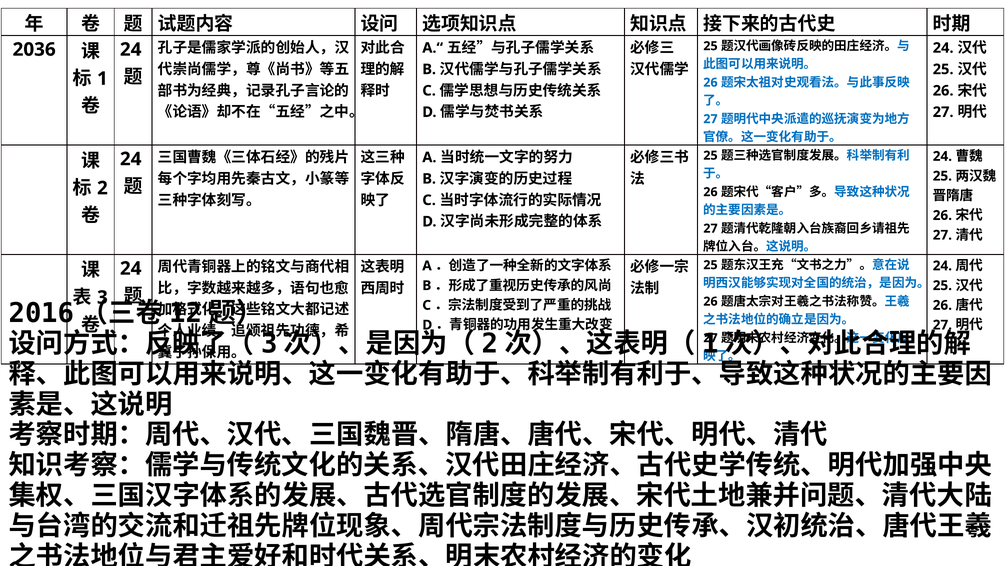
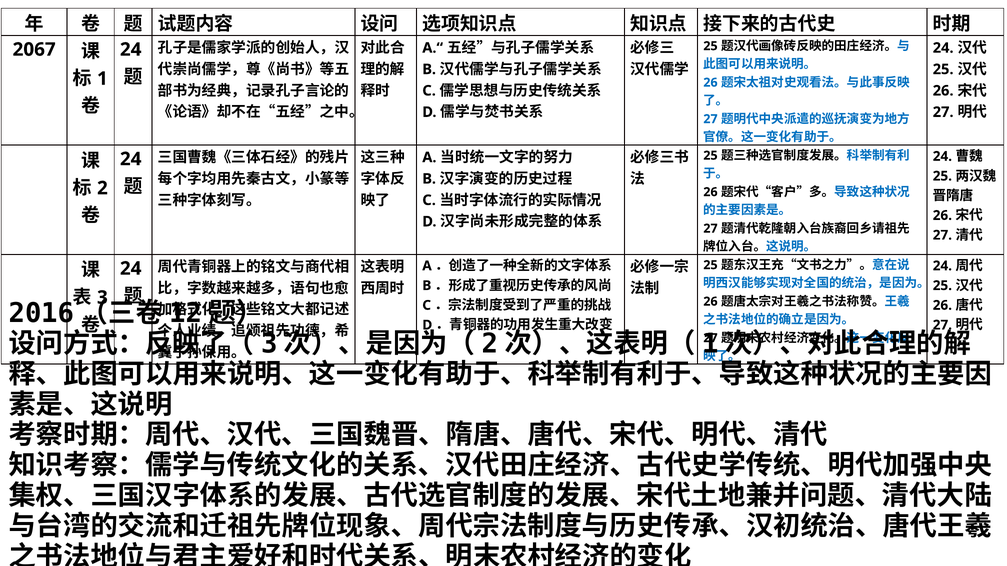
2036: 2036 -> 2067 (34, 50)
